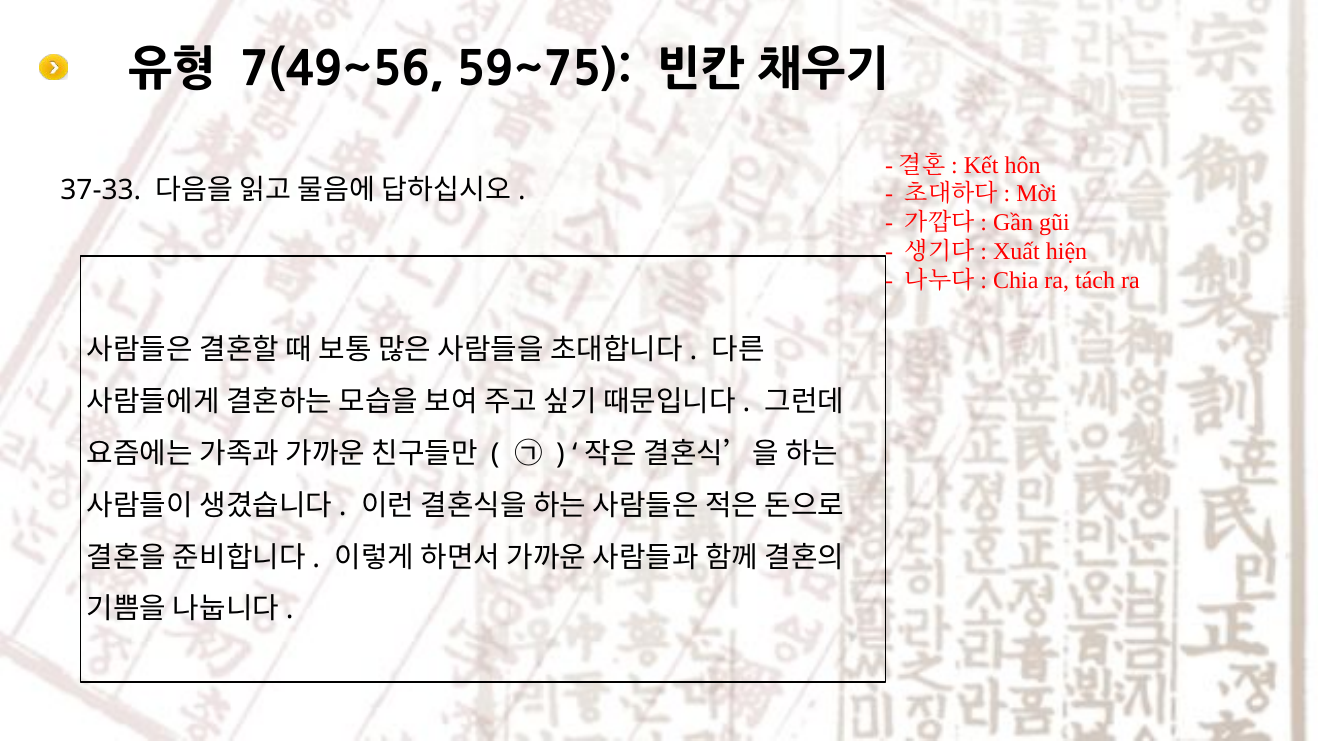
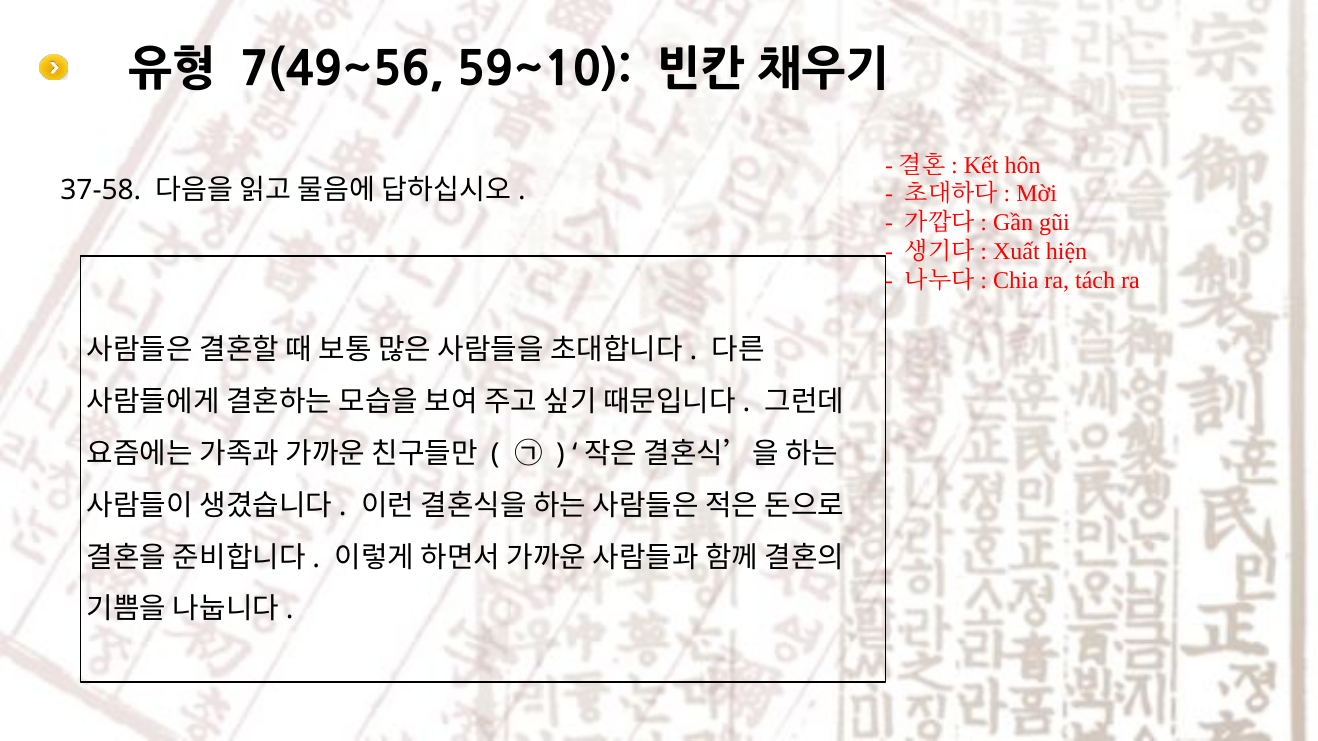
59~75: 59~75 -> 59~10 (545, 71)
37-33: 37-33 -> 37-58 (101, 191)
